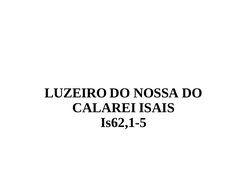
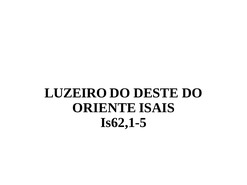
NOSSA: NOSSA -> DESTE (156, 93)
CALAREI: CALAREI -> ORIENTE (104, 108)
